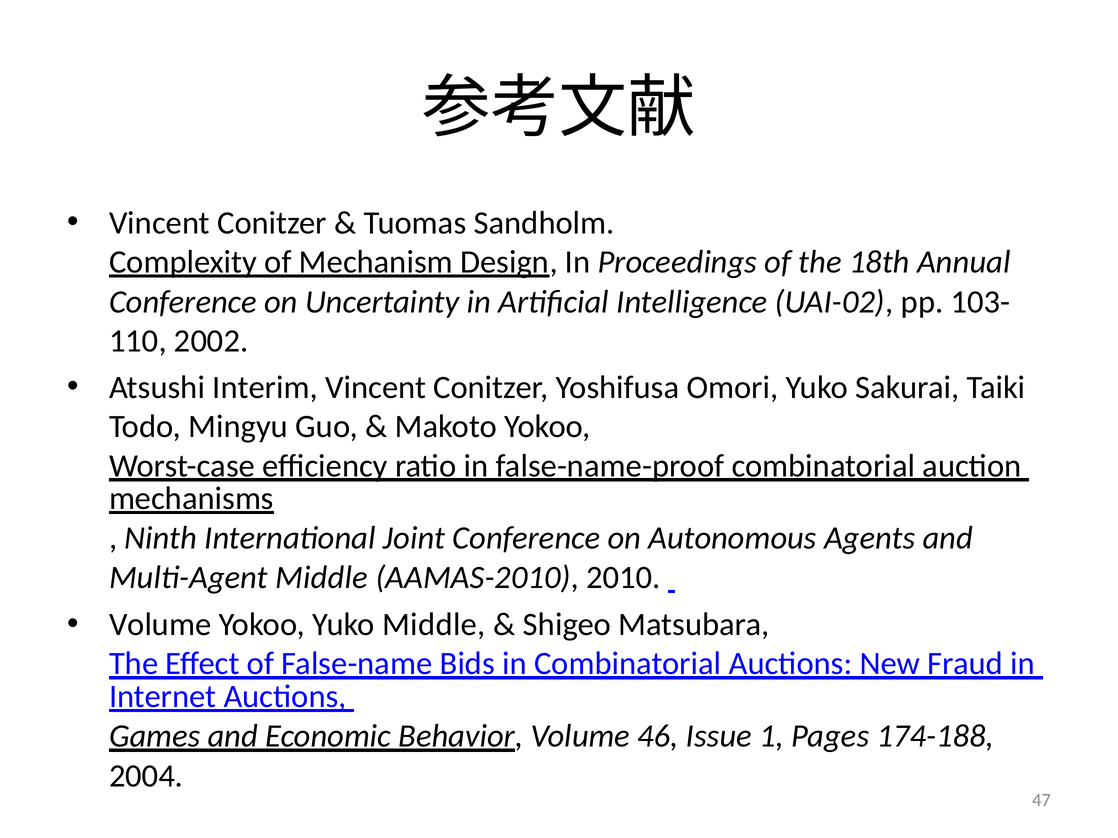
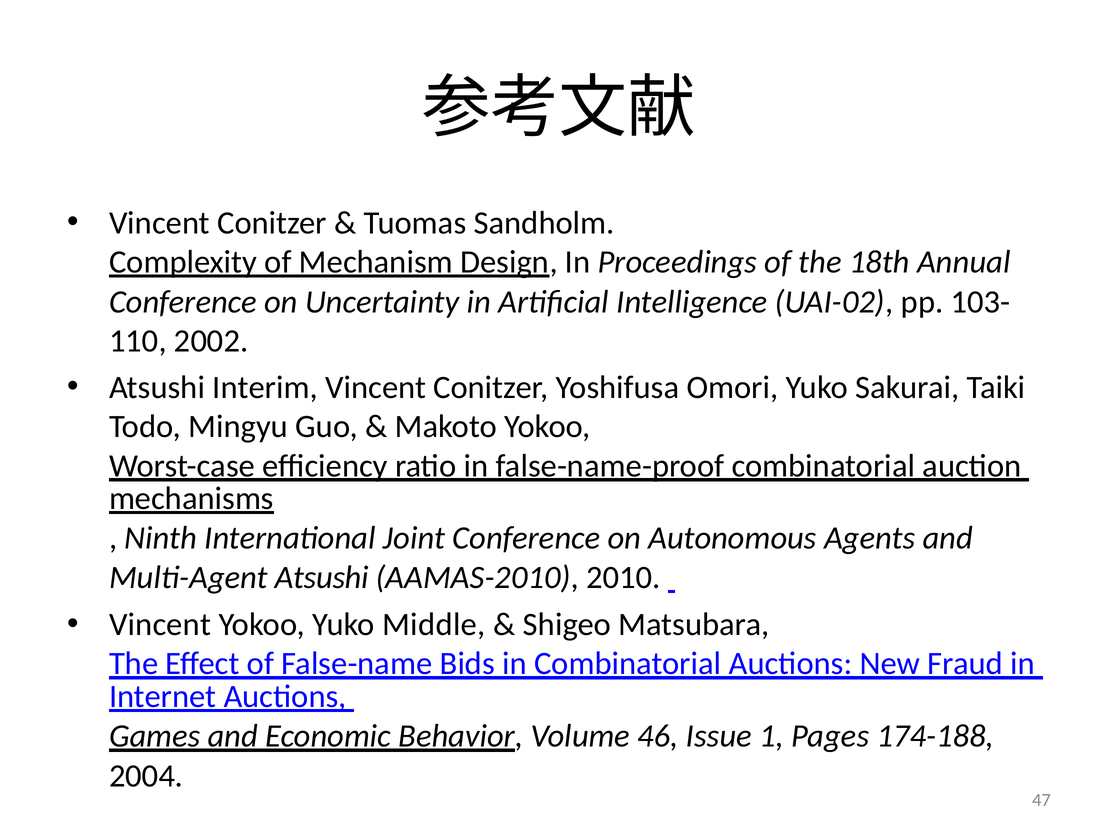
Multi-Agent Middle: Middle -> Atsushi (322, 578)
Volume: Volume -> Vincent (160, 625)
